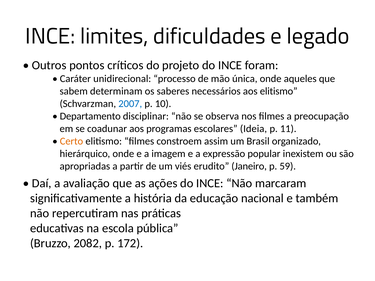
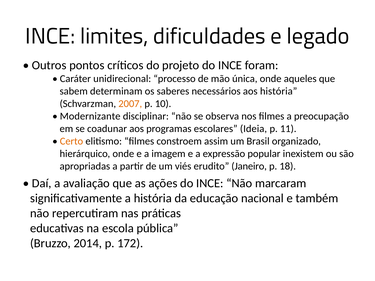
aos elitismo: elitismo -> história (279, 91)
2007 colour: blue -> orange (130, 104)
Departamento: Departamento -> Modernizante (90, 116)
59: 59 -> 18 (288, 166)
2082: 2082 -> 2014 (88, 243)
